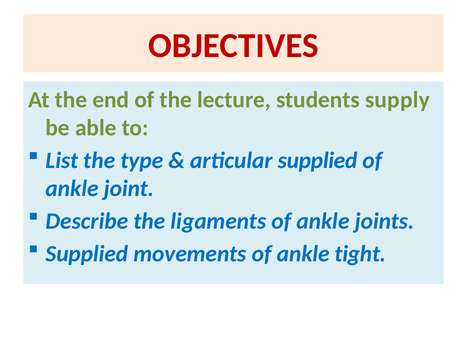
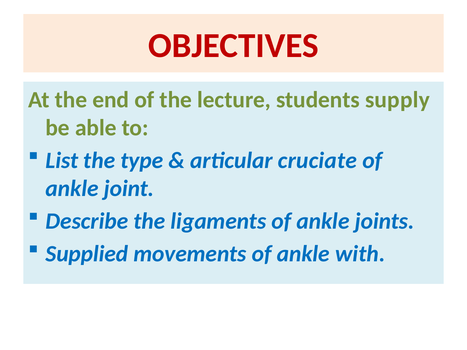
articular supplied: supplied -> cruciate (317, 160)
tight: tight -> with (360, 254)
